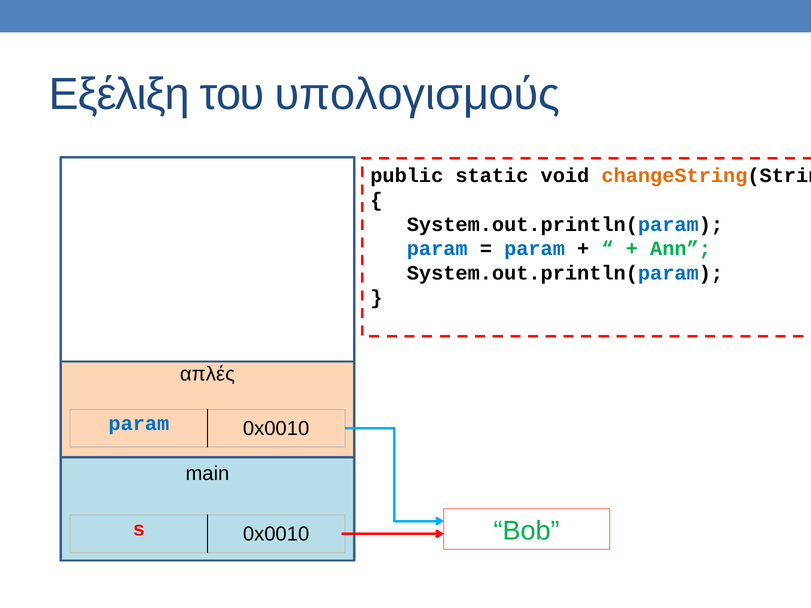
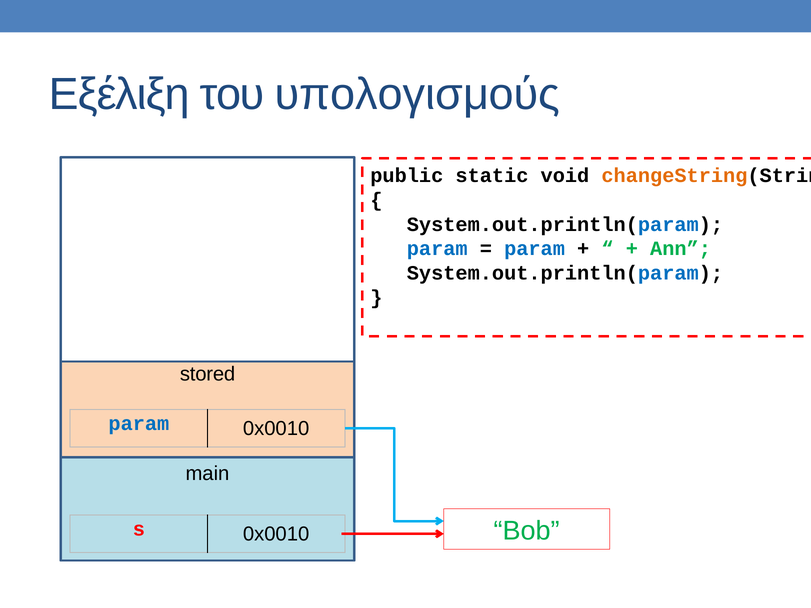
απλές: απλές -> stored (208, 374)
